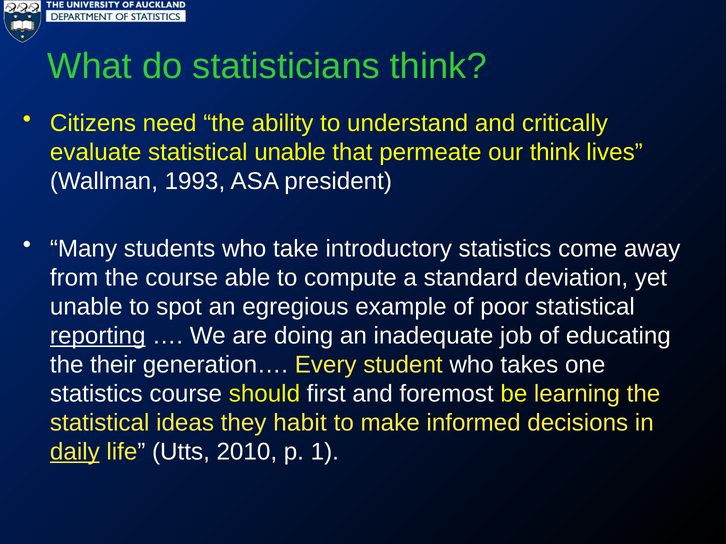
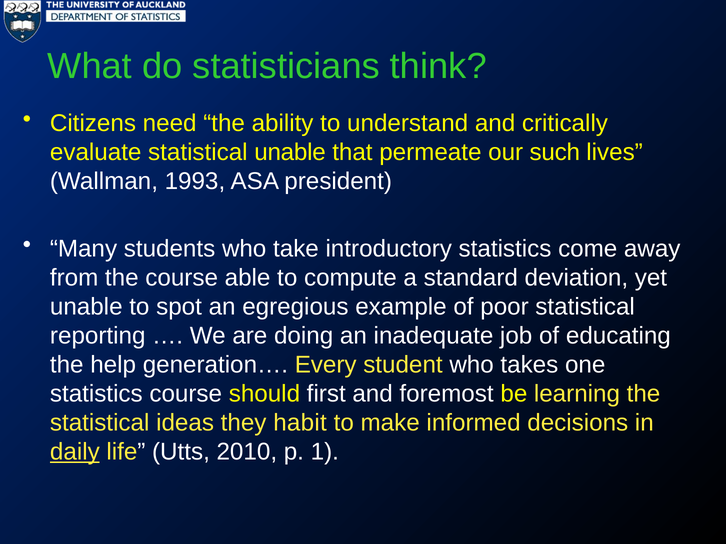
our think: think -> such (555, 152)
reporting underline: present -> none (98, 336)
their: their -> help (113, 365)
